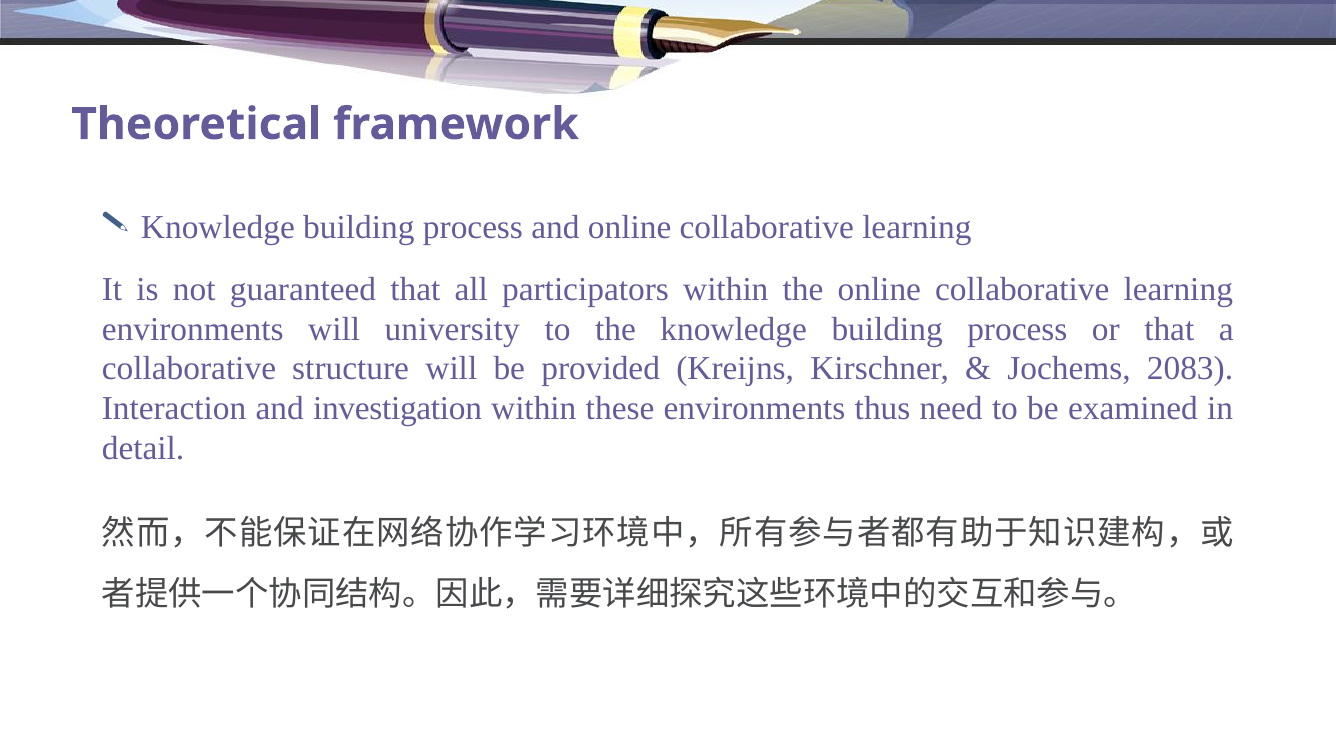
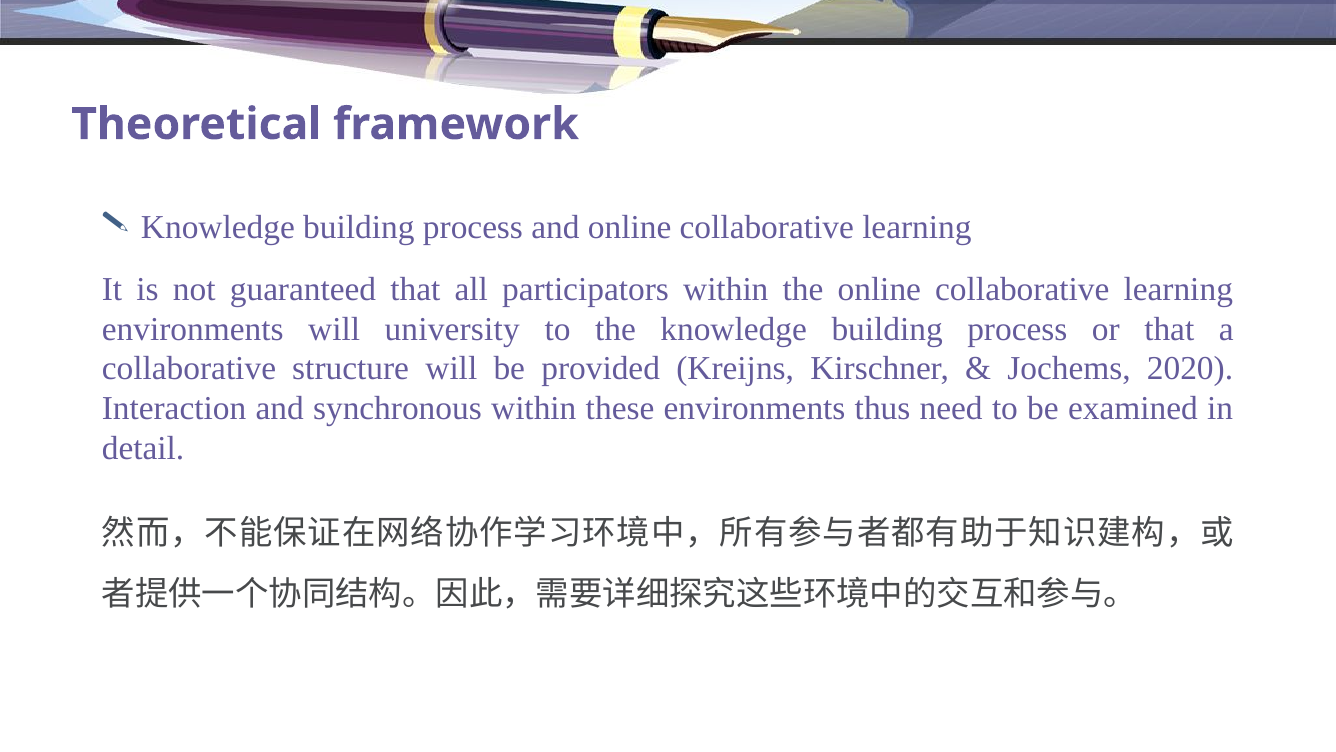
2083: 2083 -> 2020 (1190, 368)
investigation: investigation -> synchronous (397, 408)
